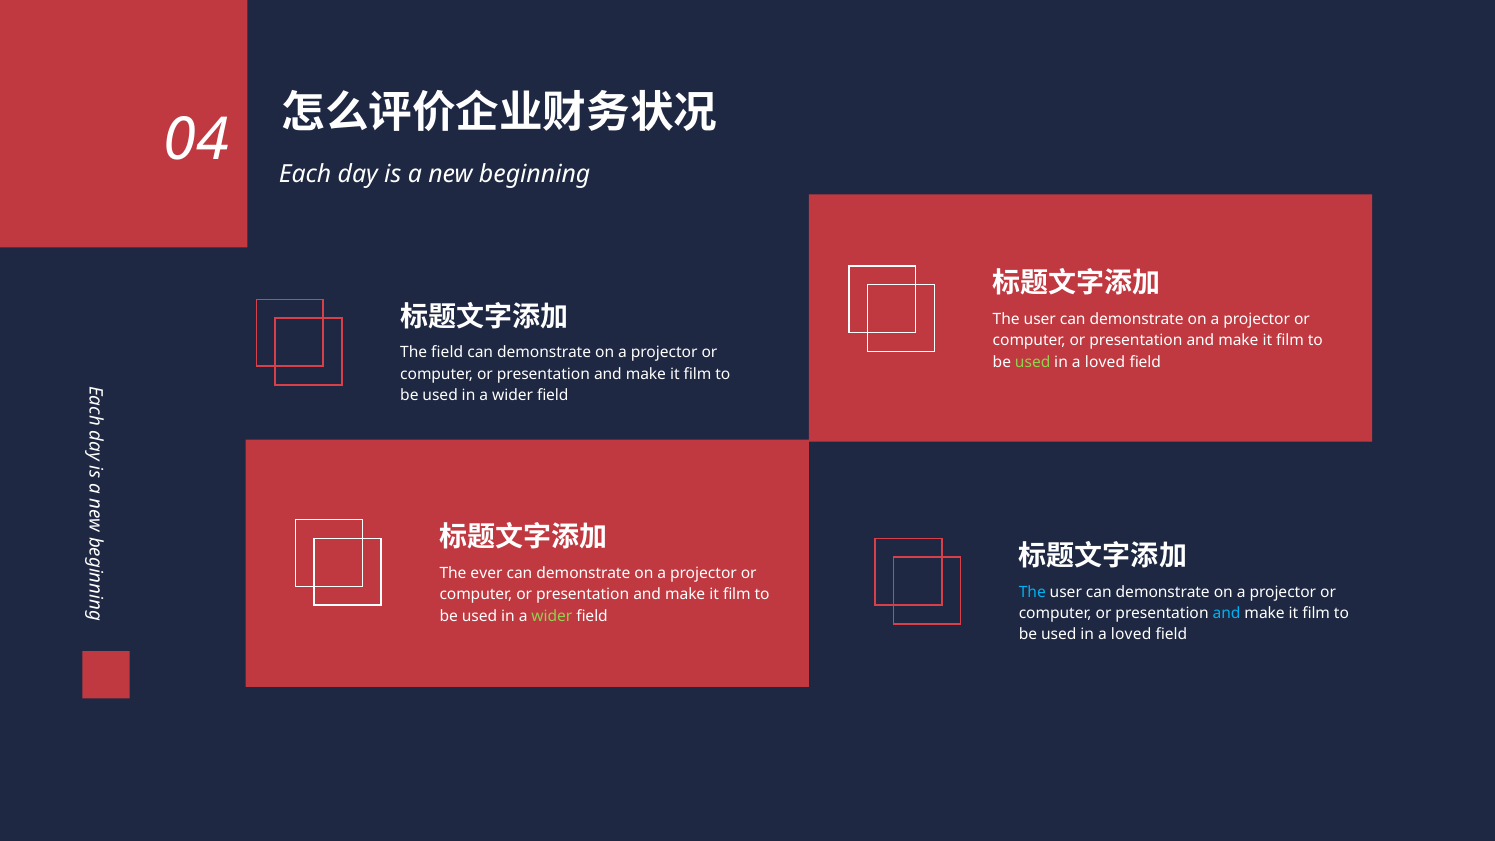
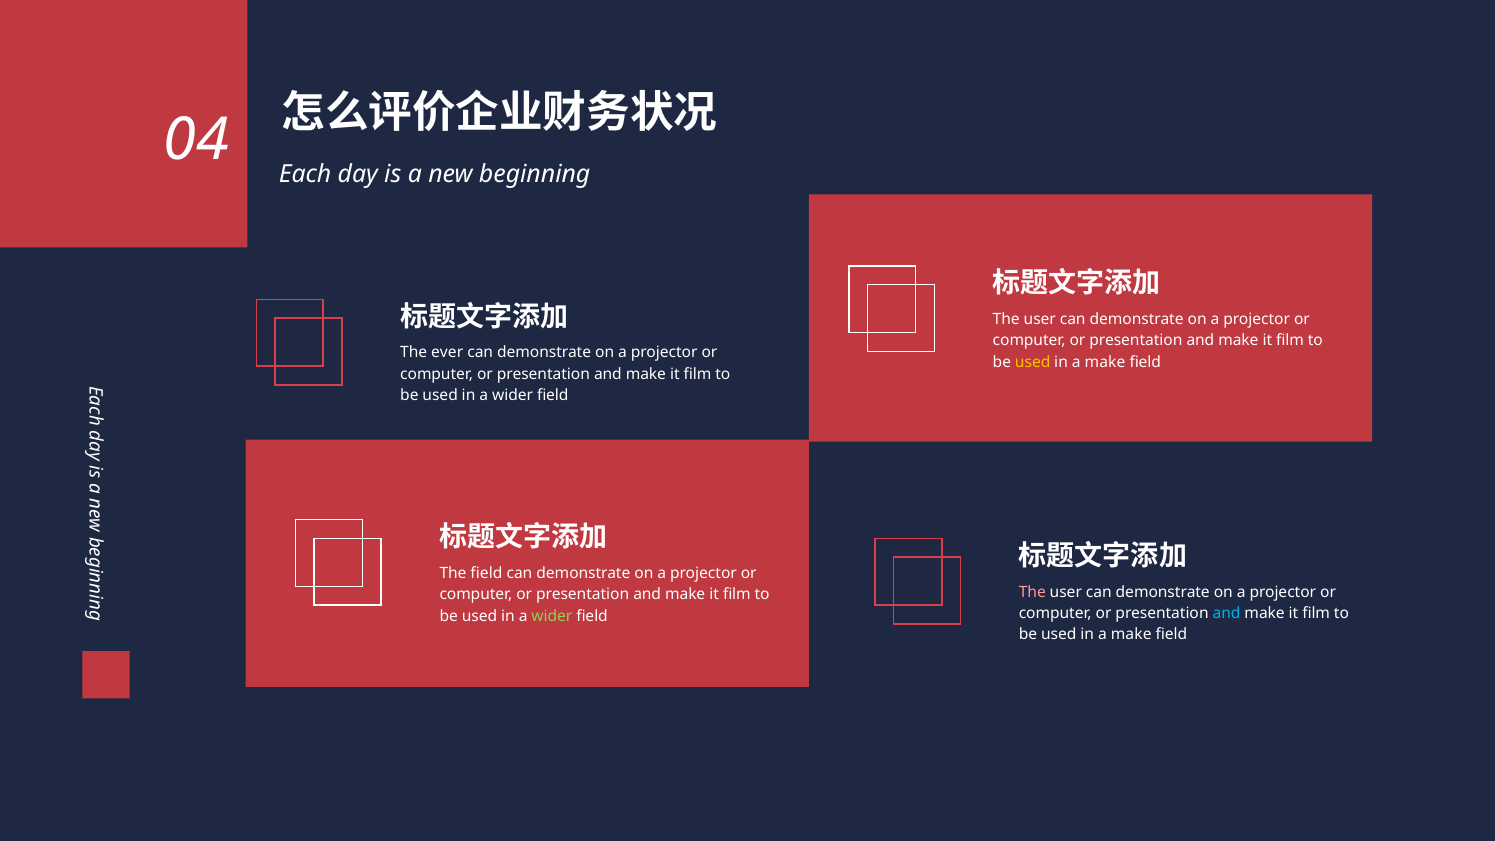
The field: field -> ever (447, 353)
used colour: light green -> yellow (1033, 362)
loved: loved -> make (1105, 362)
The ever: ever -> field (486, 573)
The colour: light blue -> pink (1032, 592)
loved: loved -> make (1131, 635)
